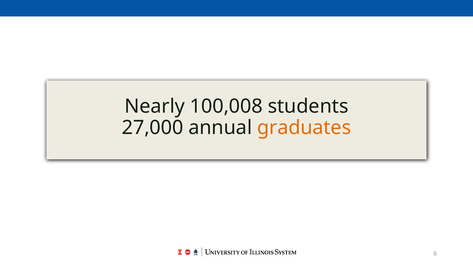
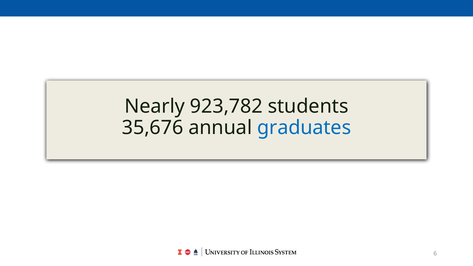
100,008: 100,008 -> 923,782 (226, 106)
27,000: 27,000 -> 35,676 (153, 128)
graduates colour: orange -> blue (304, 128)
